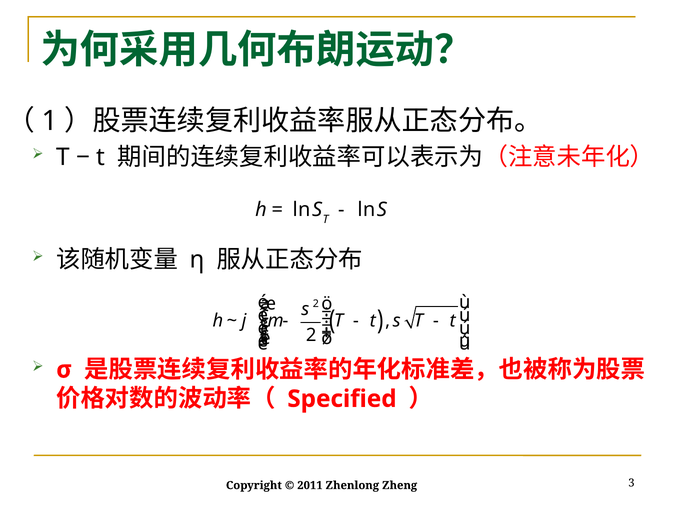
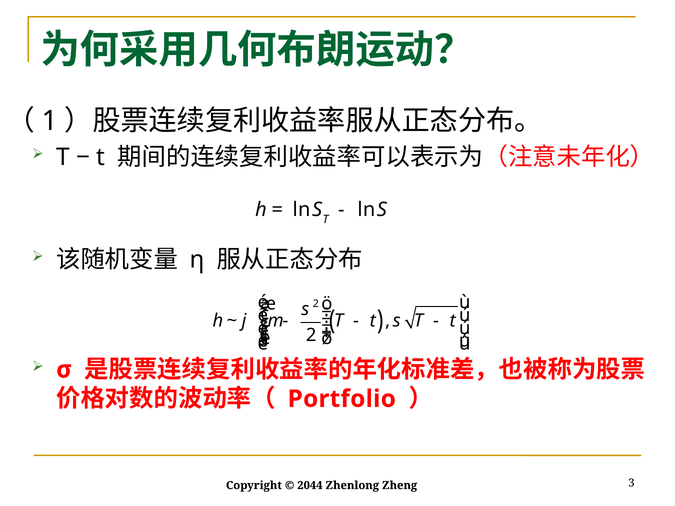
Specified: Specified -> Portfolio (342, 399)
2011: 2011 -> 2044 (310, 486)
